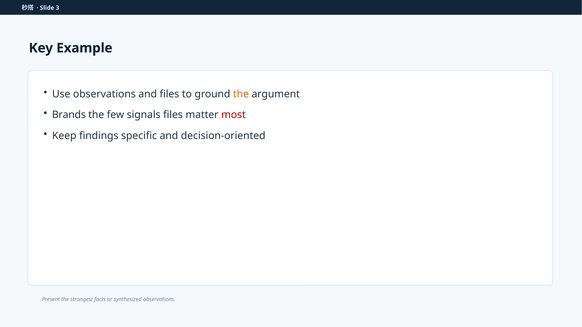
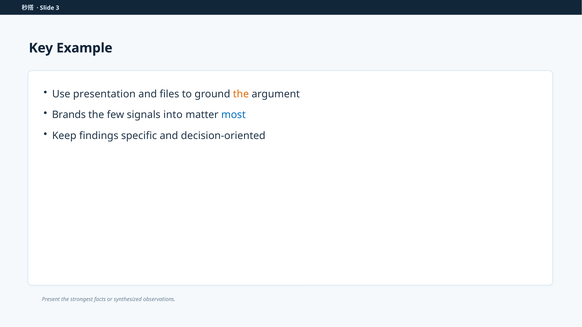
Use observations: observations -> presentation (104, 94)
signals files: files -> into (173, 115)
most colour: red -> blue (233, 115)
